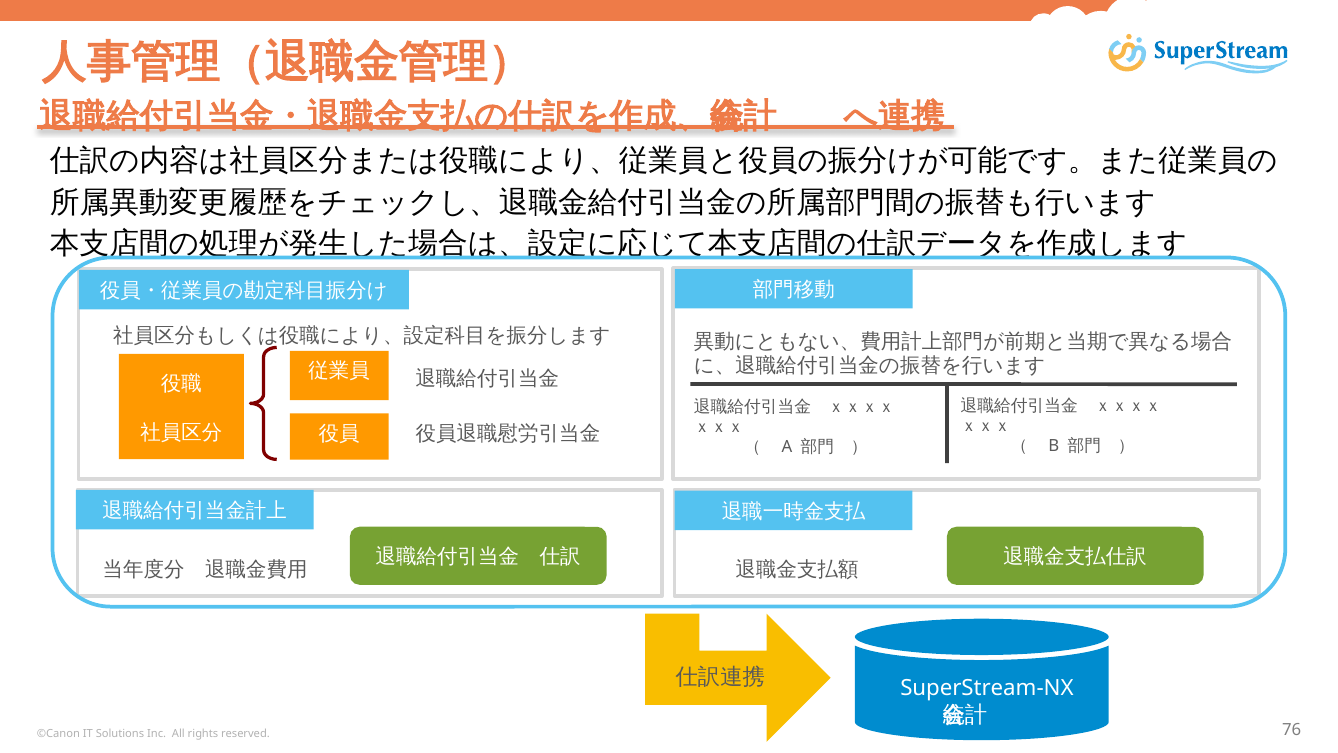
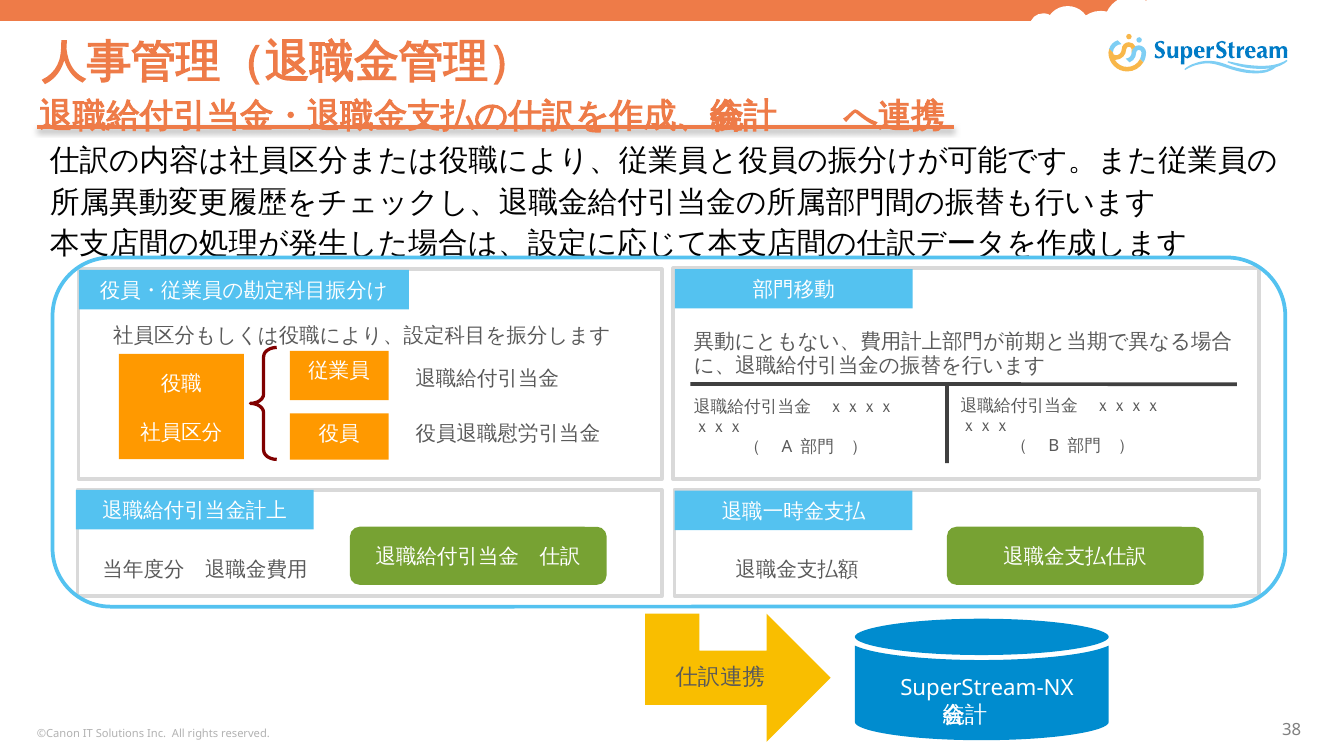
76: 76 -> 38 (1292, 730)
